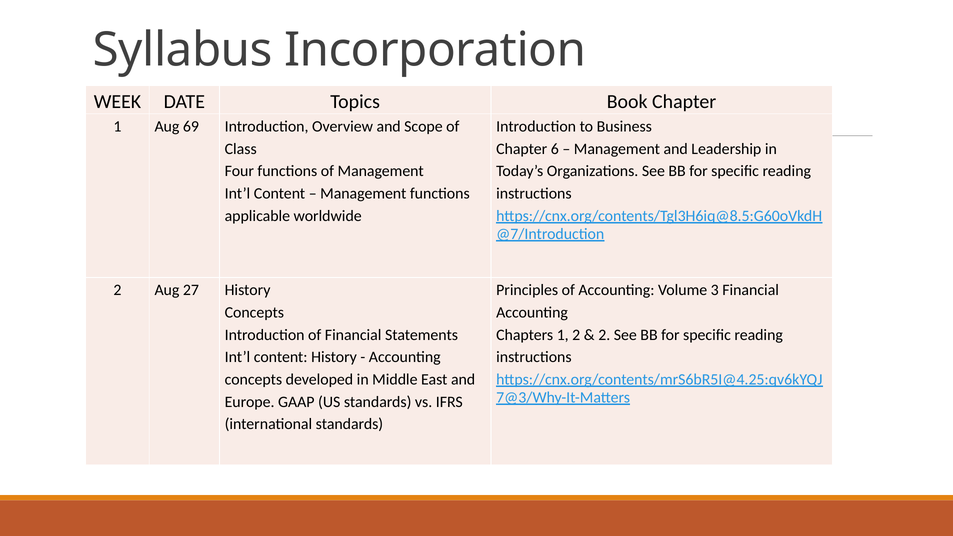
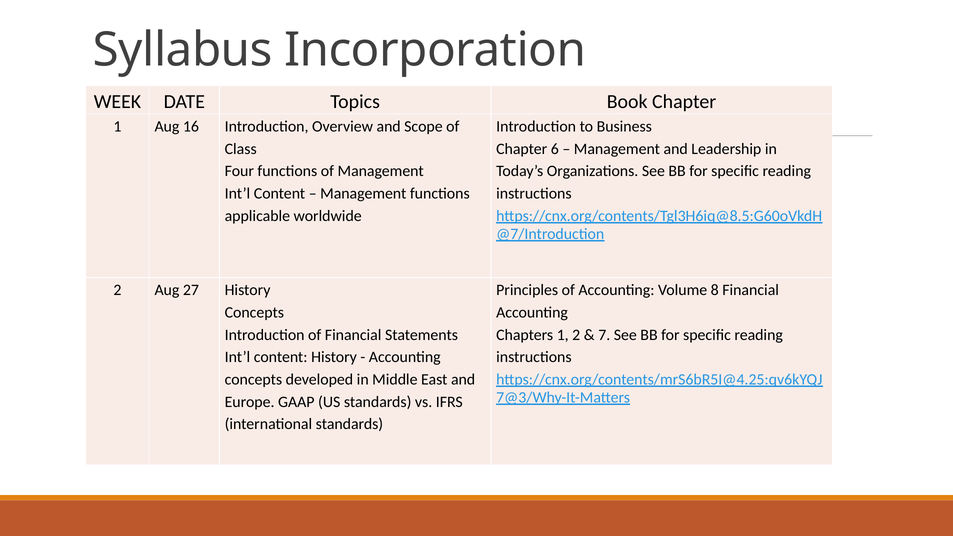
69: 69 -> 16 (191, 127)
3: 3 -> 8 (715, 290)
2: 2 -> 7 (604, 335)
